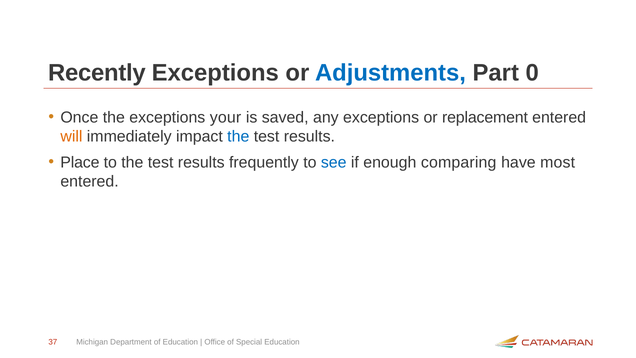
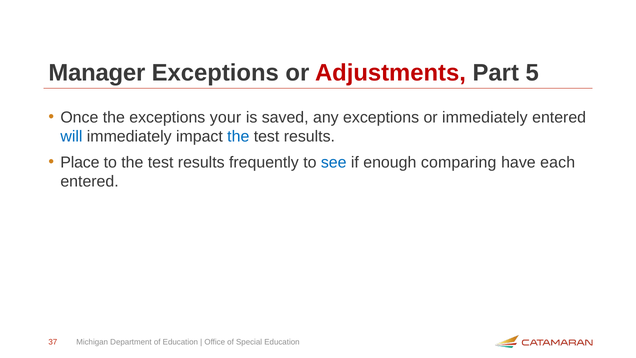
Recently: Recently -> Manager (97, 73)
Adjustments colour: blue -> red (390, 73)
0: 0 -> 5 (532, 73)
or replacement: replacement -> immediately (485, 117)
will colour: orange -> blue (71, 136)
most: most -> each (558, 162)
